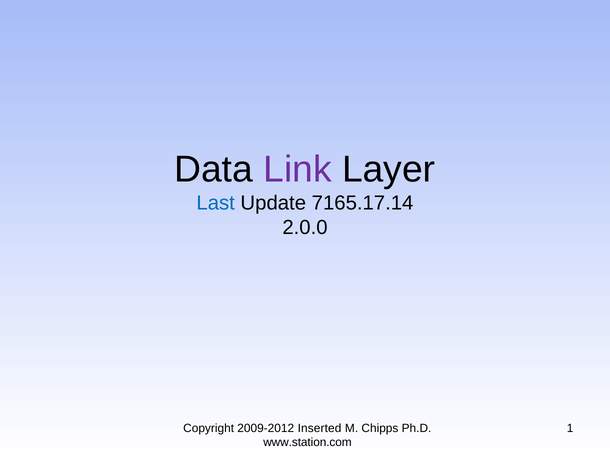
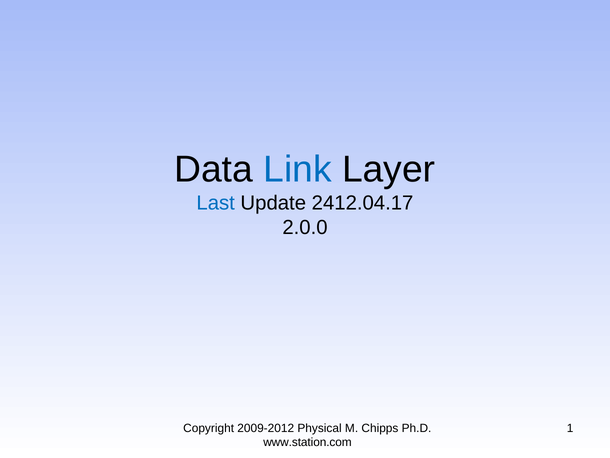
Link colour: purple -> blue (298, 169)
7165.17.14: 7165.17.14 -> 2412.04.17 (363, 203)
Inserted: Inserted -> Physical (320, 428)
